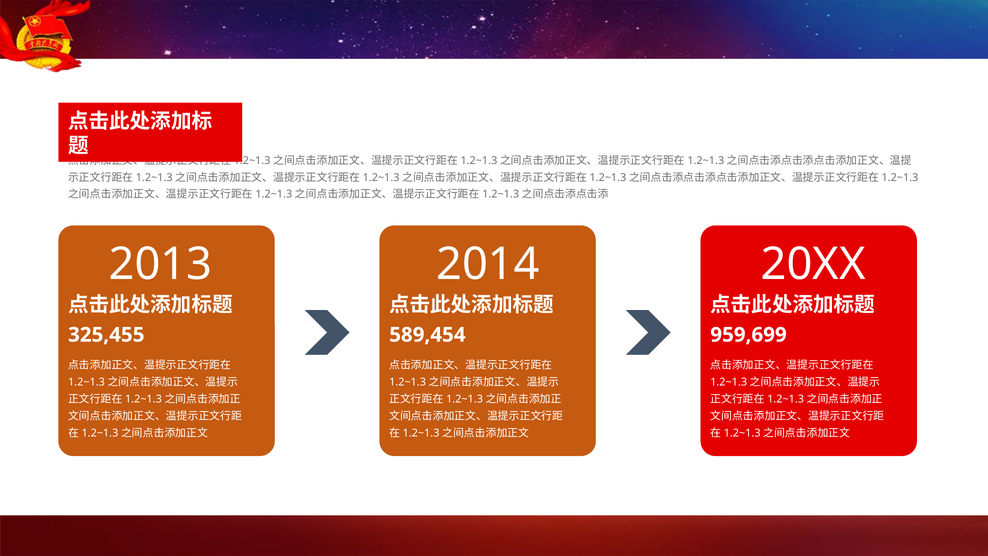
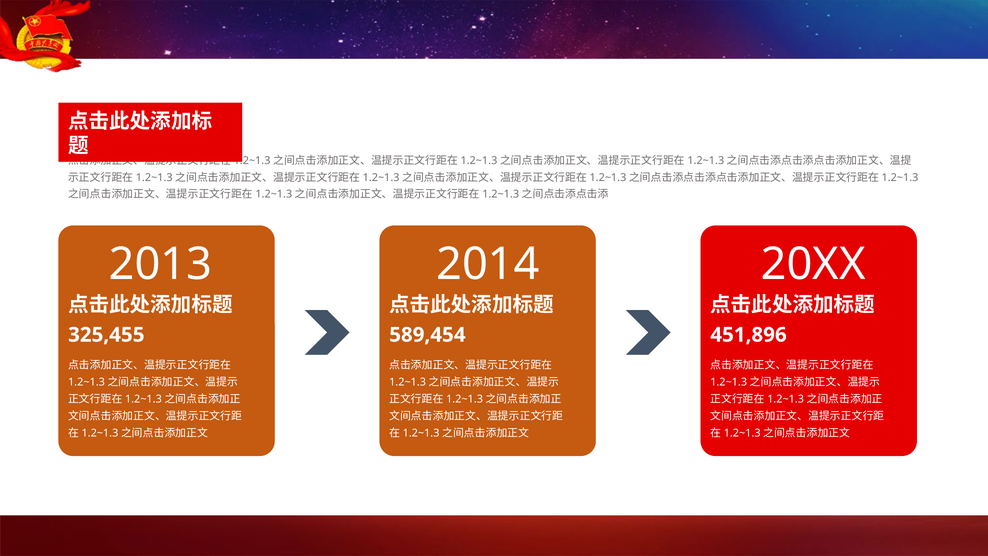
959,699: 959,699 -> 451,896 (749, 335)
